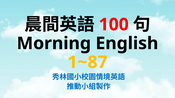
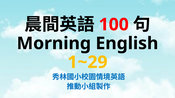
1~87: 1~87 -> 1~29 (87, 62)
